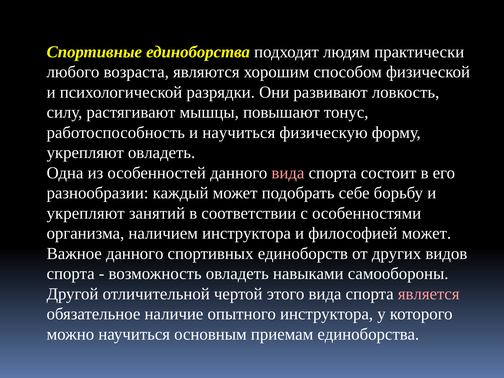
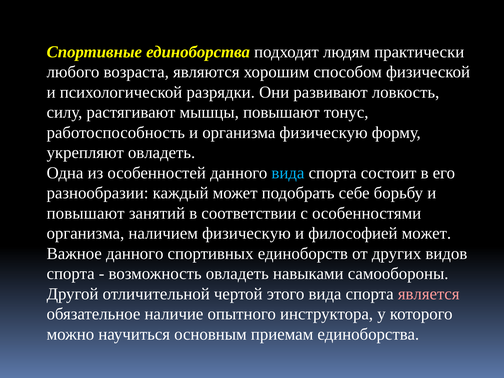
и научиться: научиться -> организма (239, 133)
вида colour: pink -> light blue (288, 173)
укрепляют: укрепляют -> повышают (86, 213)
наличием инструктора: инструктора -> физическую (246, 233)
